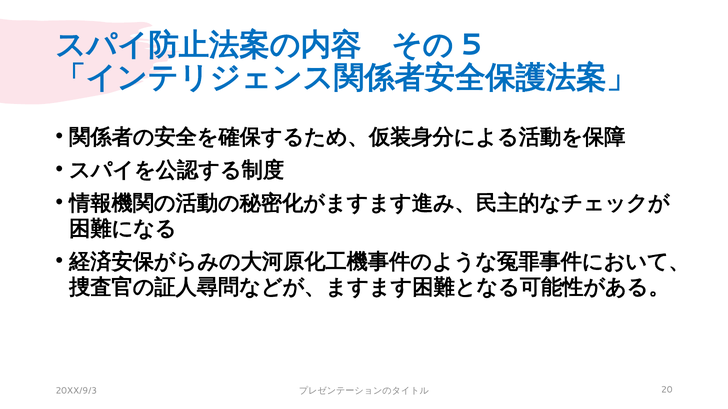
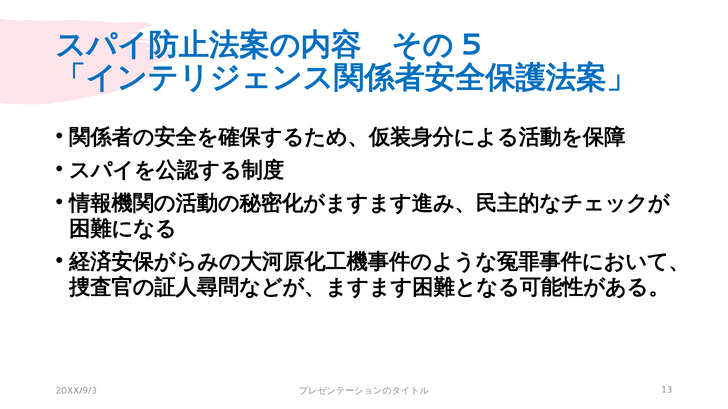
20: 20 -> 13 (667, 390)
